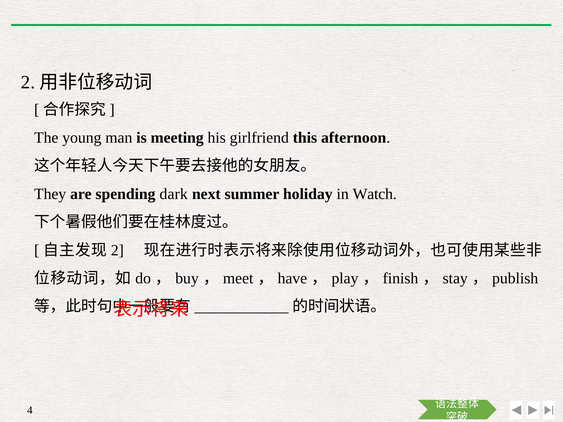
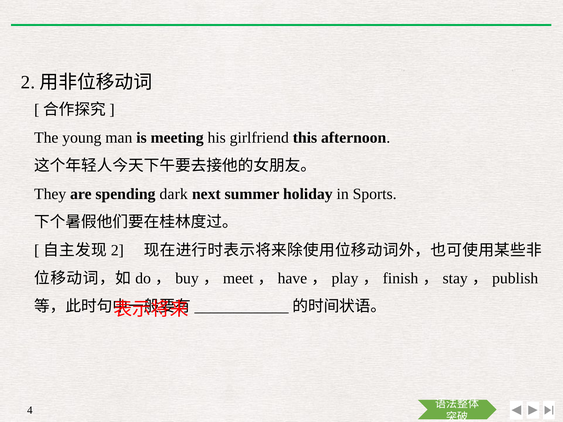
Watch: Watch -> Sports (375, 194)
